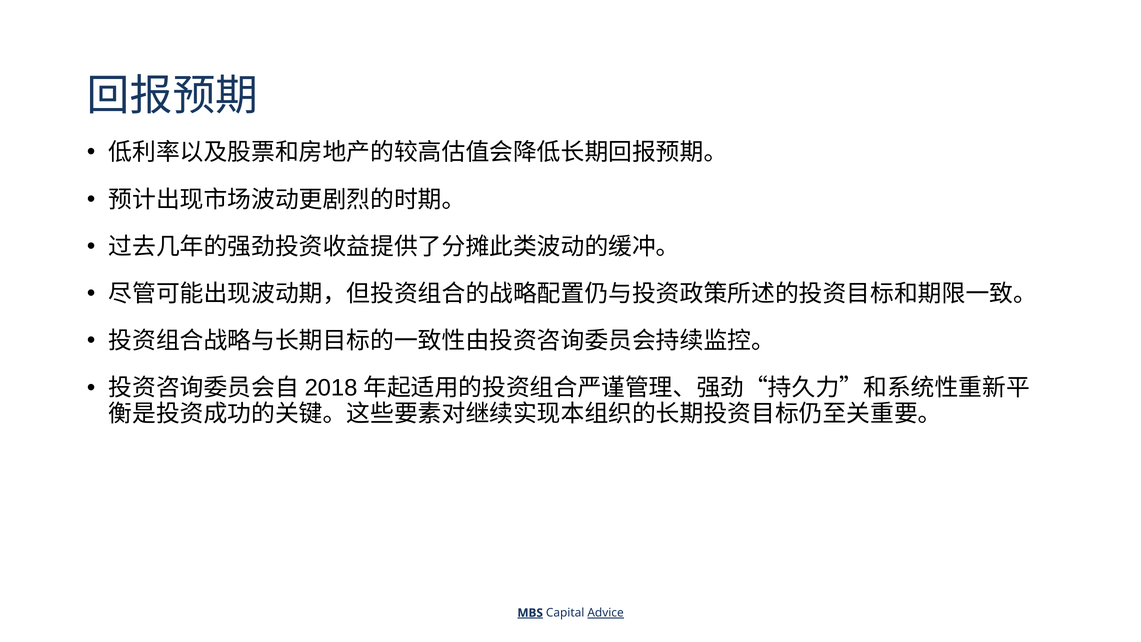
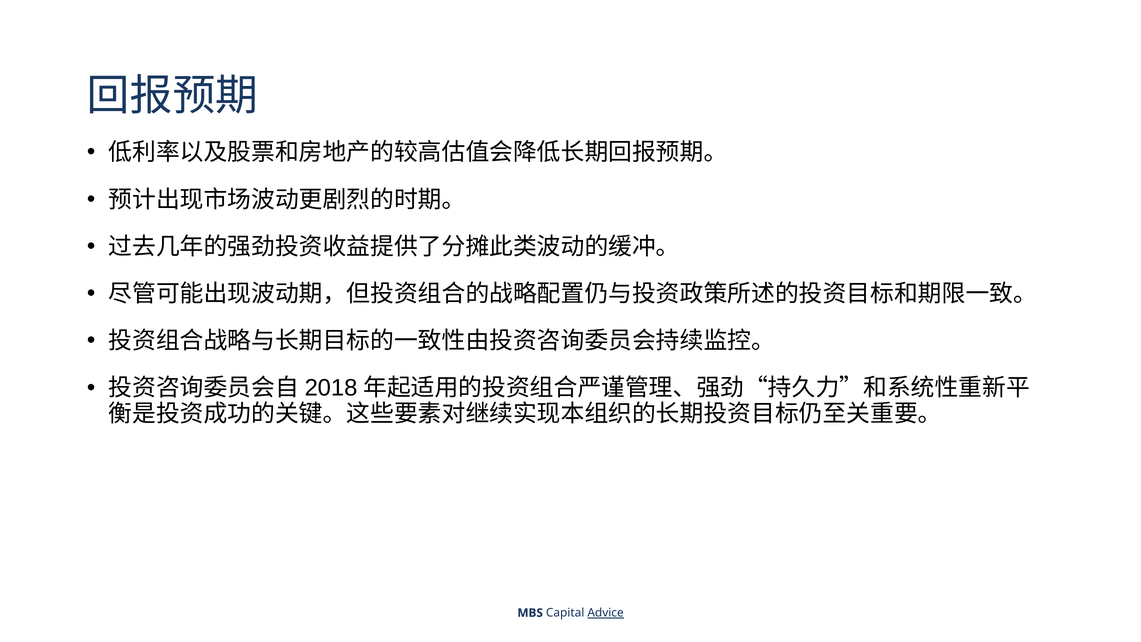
MBS underline: present -> none (530, 613)
